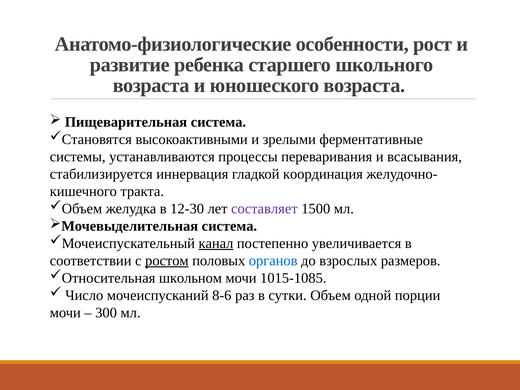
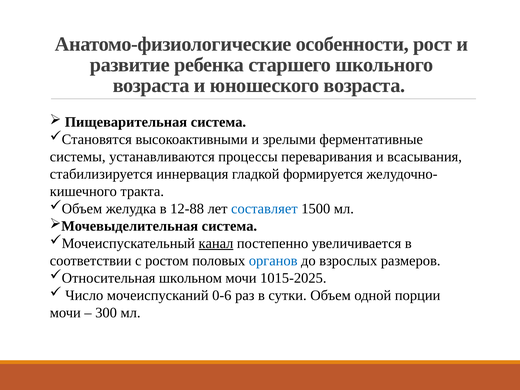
координация: координация -> формируется (323, 174)
12-30: 12-30 -> 12-88 (187, 209)
составляет colour: purple -> blue (264, 209)
ростом underline: present -> none (167, 261)
1015-1085: 1015-1085 -> 1015-2025 (293, 278)
8-6: 8-6 -> 0-6 (222, 295)
